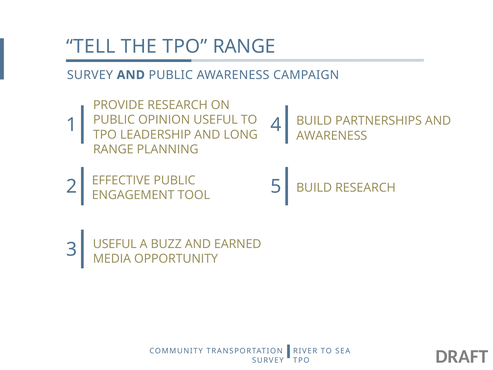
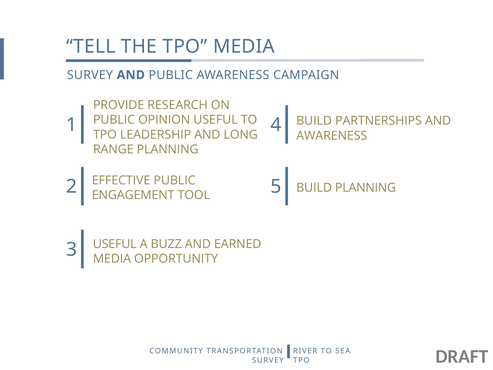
TPO RANGE: RANGE -> MEDIA (244, 46)
BUILD RESEARCH: RESEARCH -> PLANNING (366, 188)
